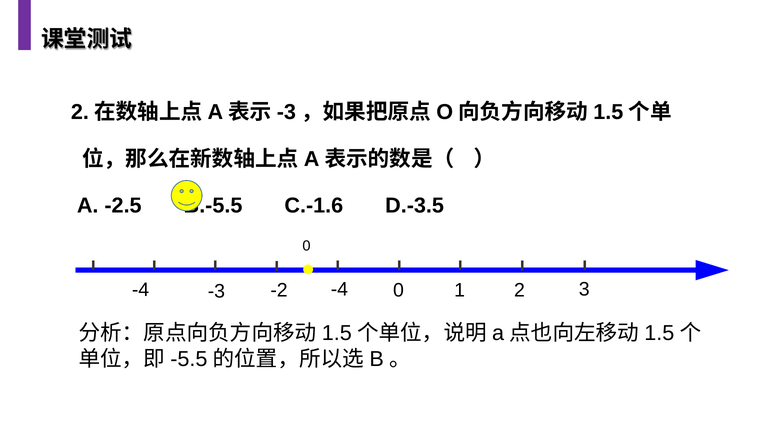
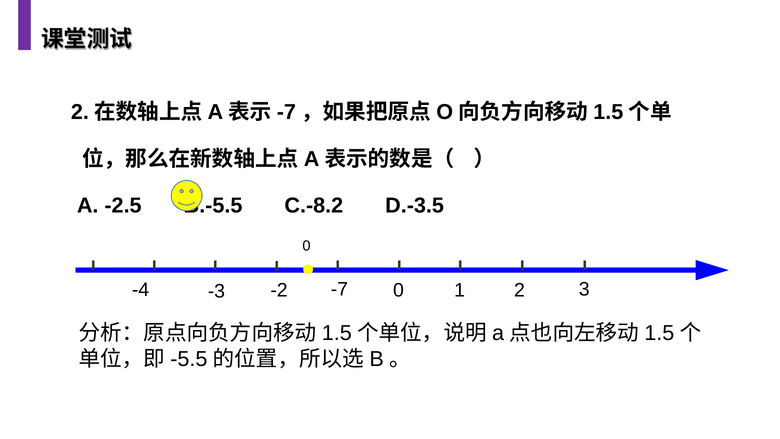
-3: -3 -> -7 (286, 112)
C.-1.6: C.-1.6 -> C.-8.2 (314, 206)
-4: -4 -> -7 (339, 289)
